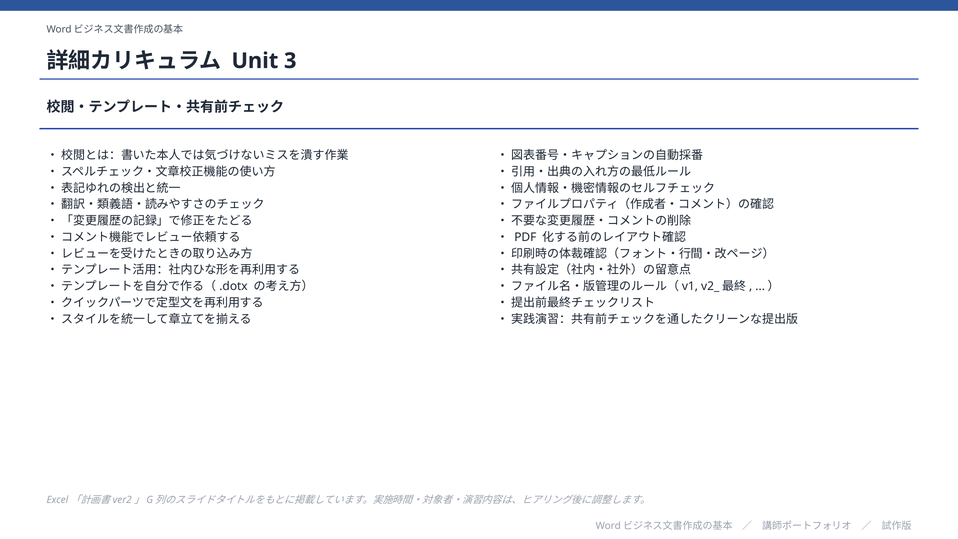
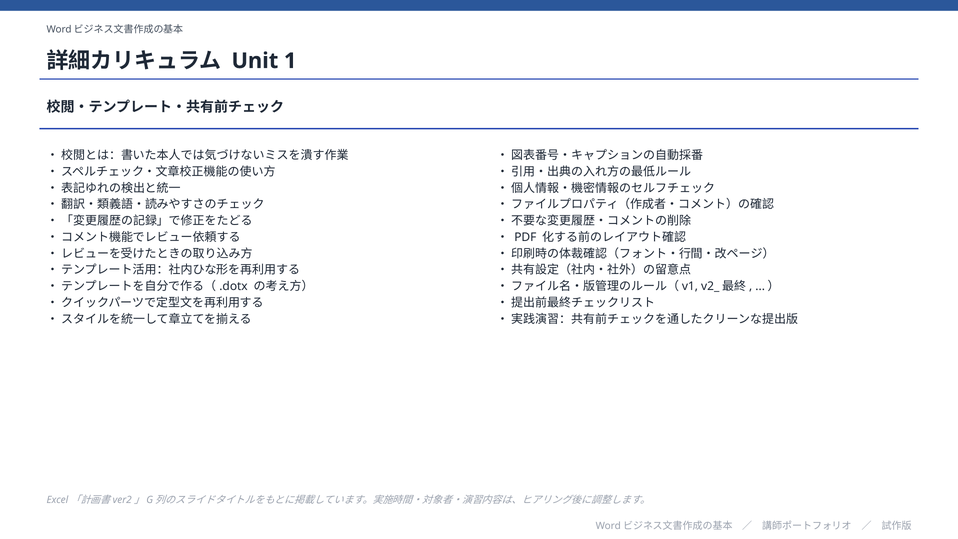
3: 3 -> 1 (290, 61)
